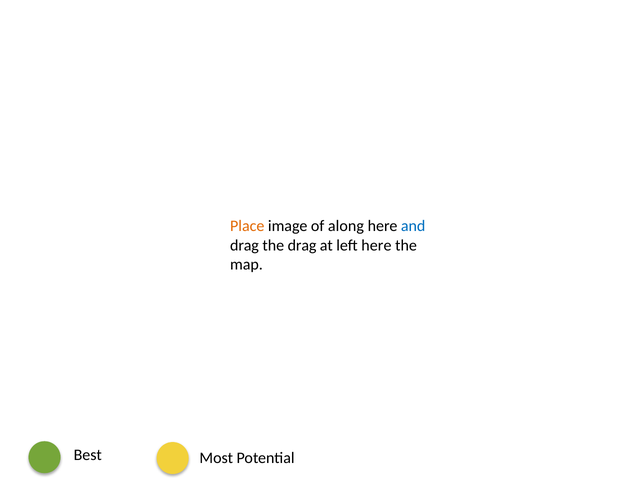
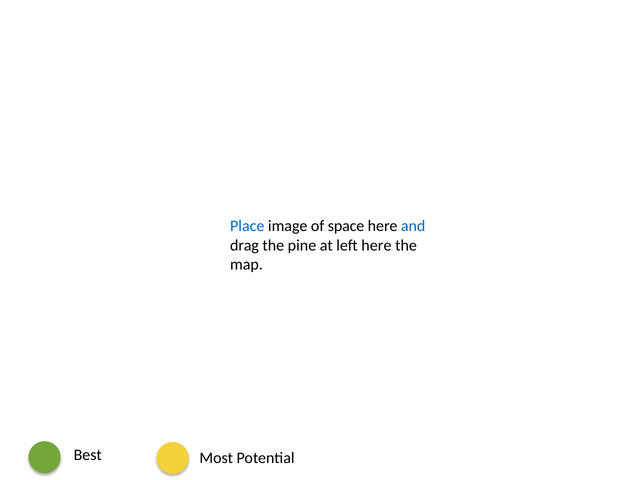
Place colour: orange -> blue (247, 226)
along: along -> space (346, 226)
the drag: drag -> pine (302, 245)
